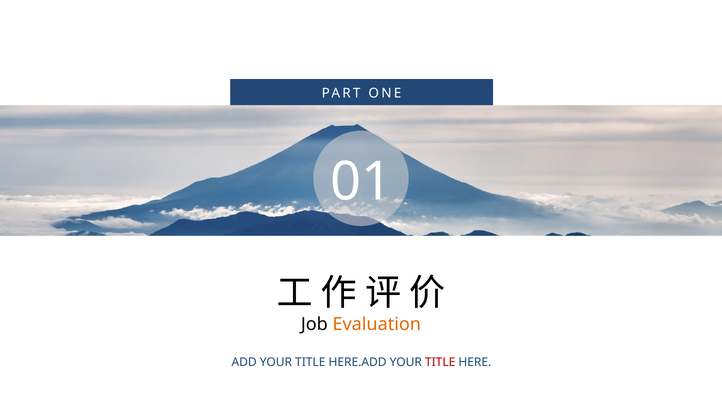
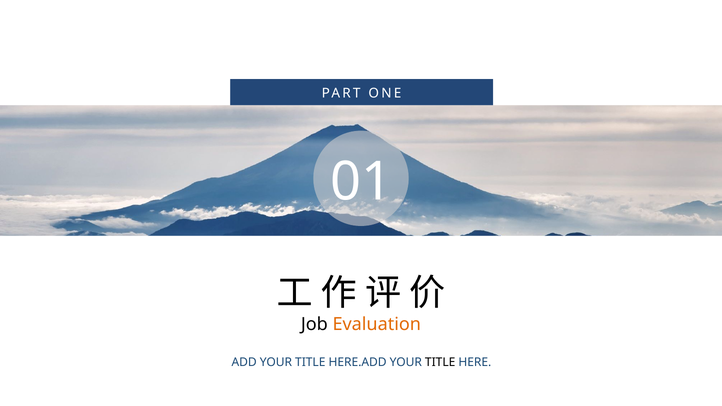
TITLE colour: red -> black (440, 362)
